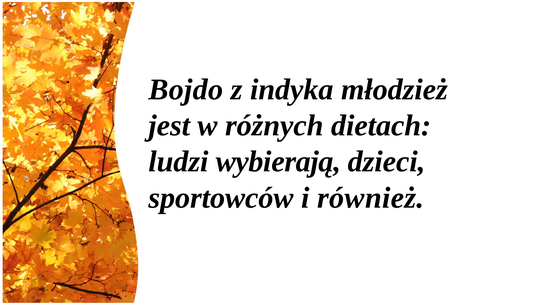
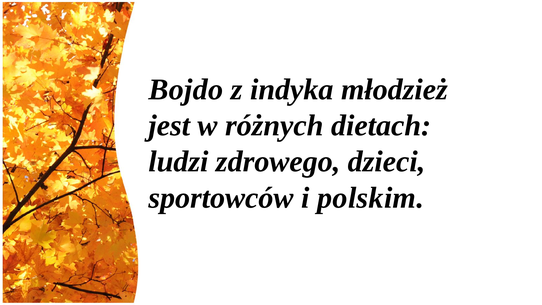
wybierają: wybierają -> zdrowego (278, 162)
również: również -> polskim (371, 198)
